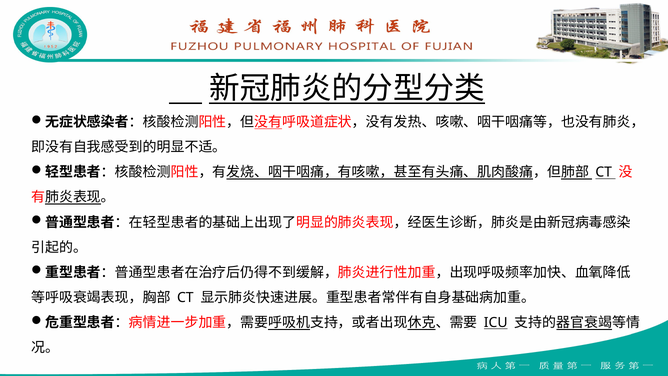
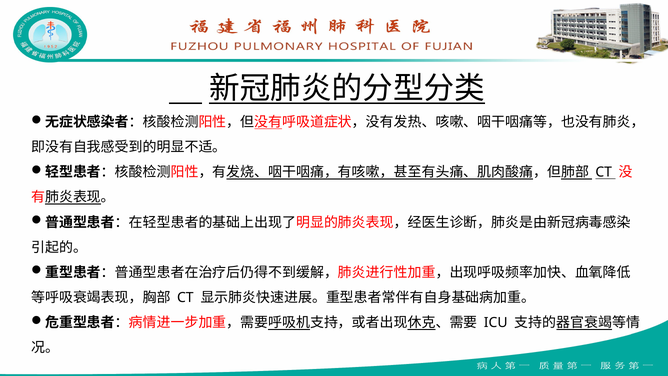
ICU underline: present -> none (496, 323)
